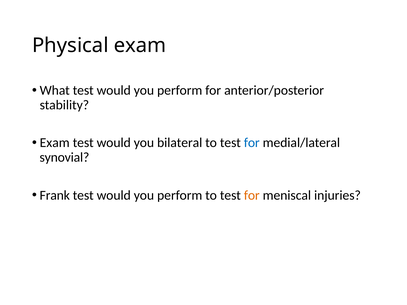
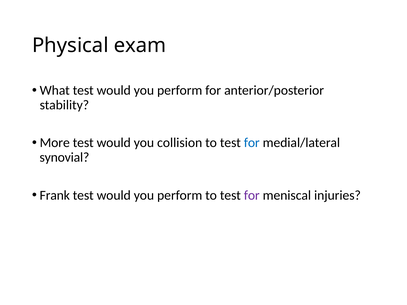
Exam: Exam -> More (55, 143)
bilateral: bilateral -> collision (180, 143)
for colour: orange -> purple (252, 195)
